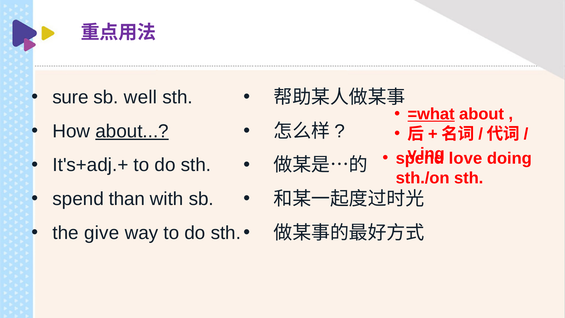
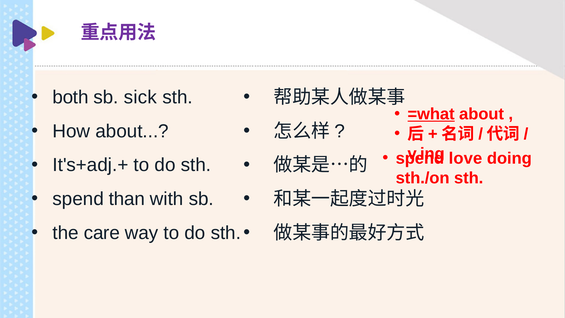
sure: sure -> both (70, 97)
well: well -> sick (140, 97)
about underline: present -> none (132, 131)
give: give -> care (102, 233)
